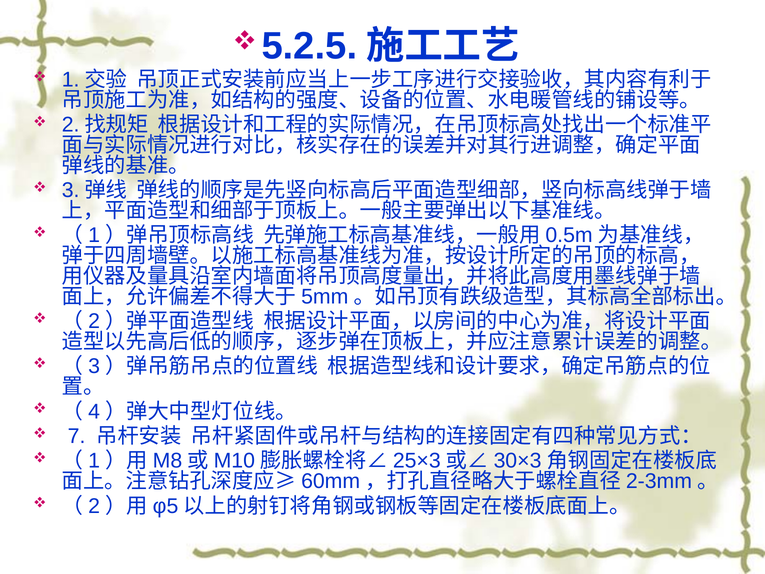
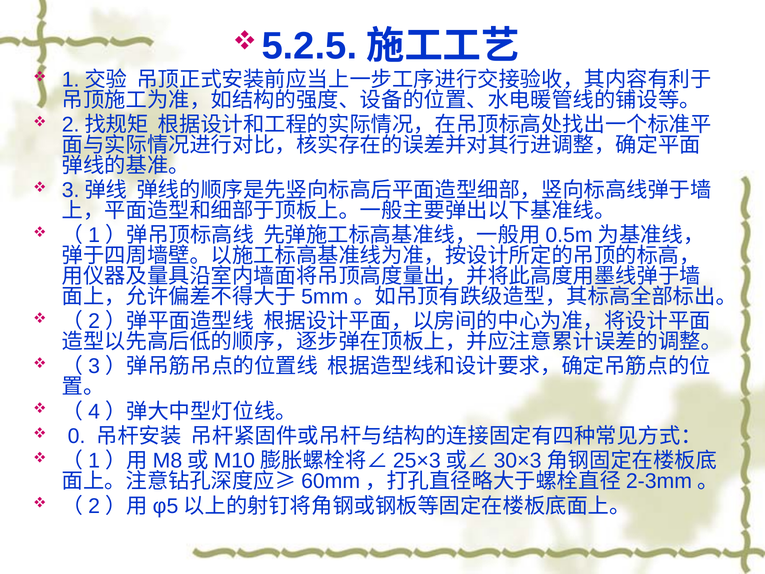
7: 7 -> 0 (77, 436)
